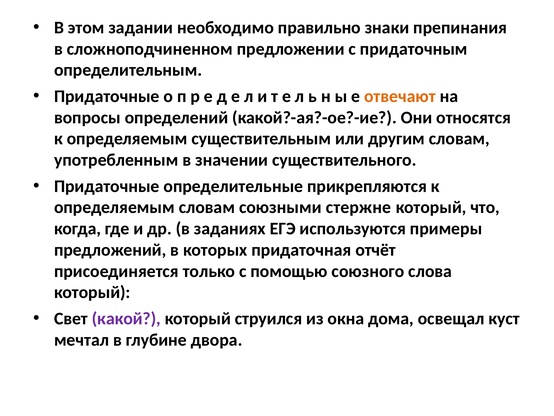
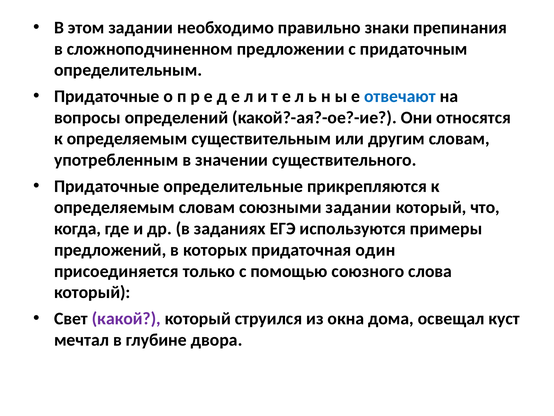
отвечают colour: orange -> blue (400, 96)
союзными стержне: стержне -> задании (358, 207)
отчёт: отчёт -> один (375, 250)
